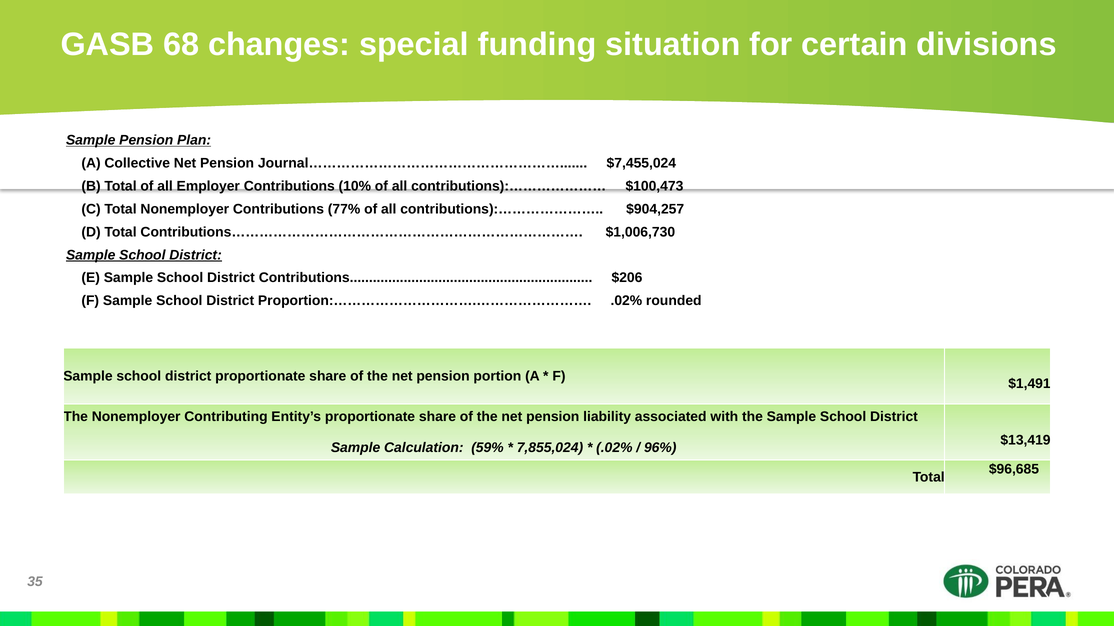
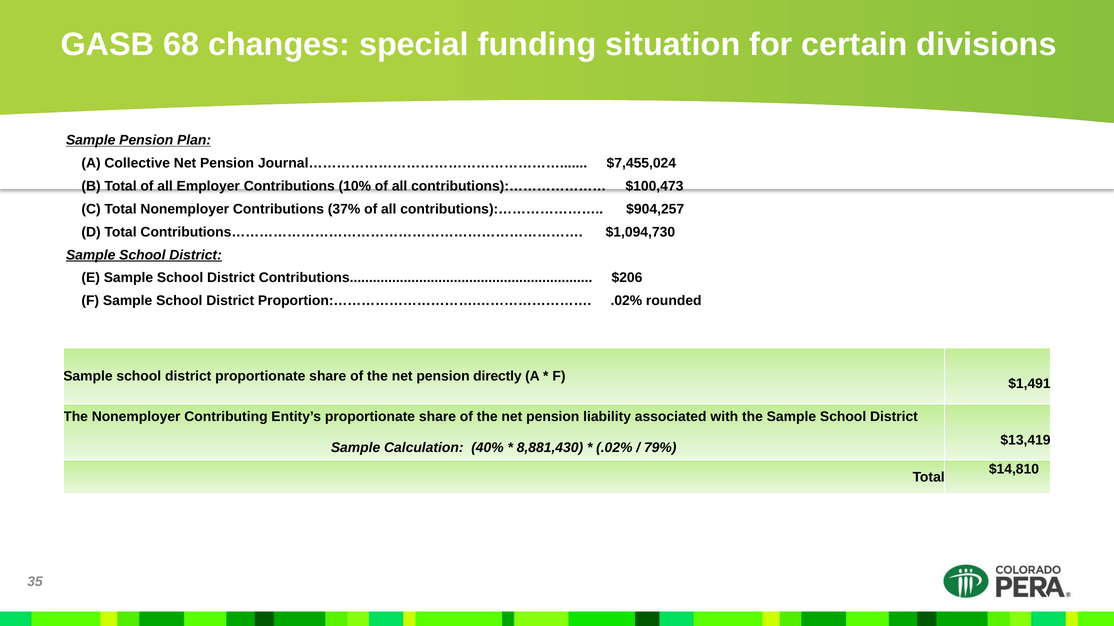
77%: 77% -> 37% (344, 209)
$1,006,730: $1,006,730 -> $1,094,730 (640, 232)
portion: portion -> directly (497, 376)
59%: 59% -> 40% (487, 448)
7,855,024: 7,855,024 -> 8,881,430 (550, 448)
96%: 96% -> 79% (660, 448)
$96,685: $96,685 -> $14,810 (1014, 469)
